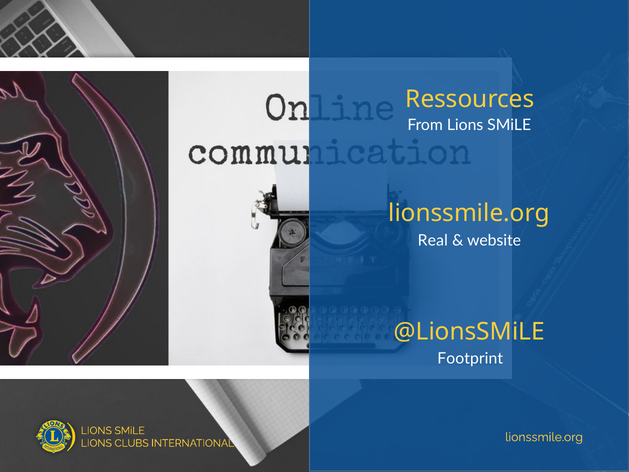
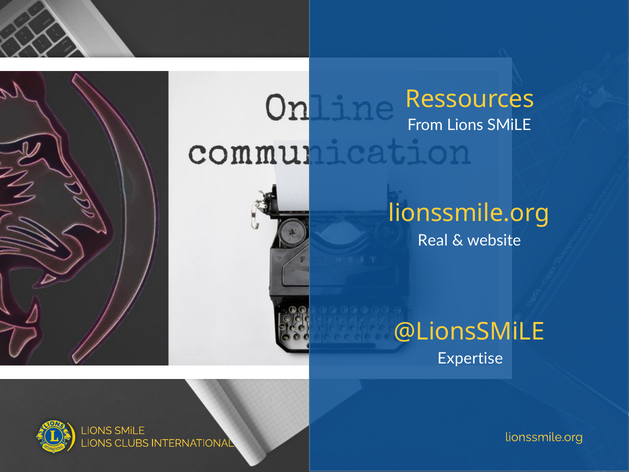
Footprint: Footprint -> Expertise (470, 359)
